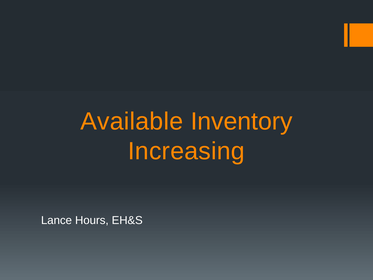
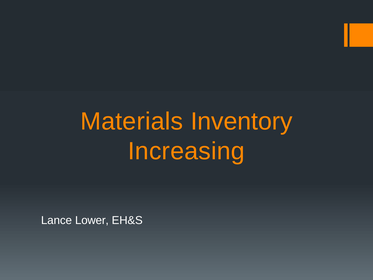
Available: Available -> Materials (132, 121)
Hours: Hours -> Lower (92, 220)
